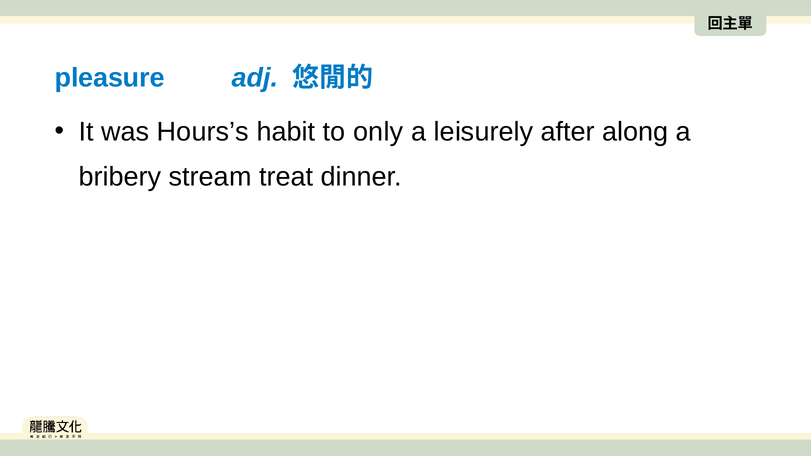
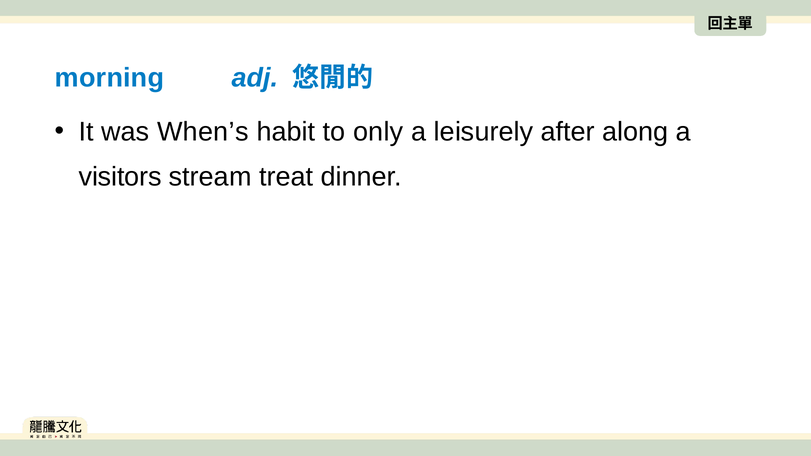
pleasure: pleasure -> morning (109, 78)
Hours’s: Hours’s -> When’s (203, 132)
bribery: bribery -> visitors (120, 177)
